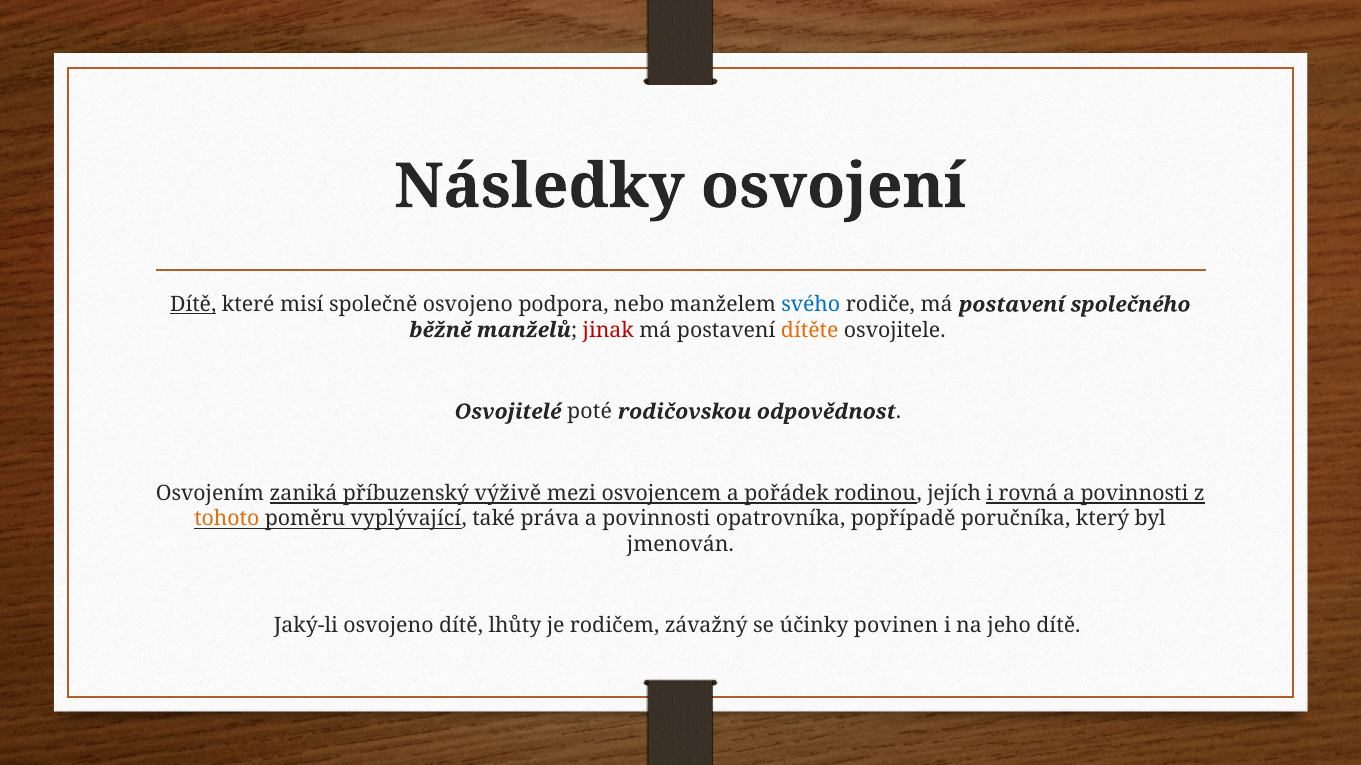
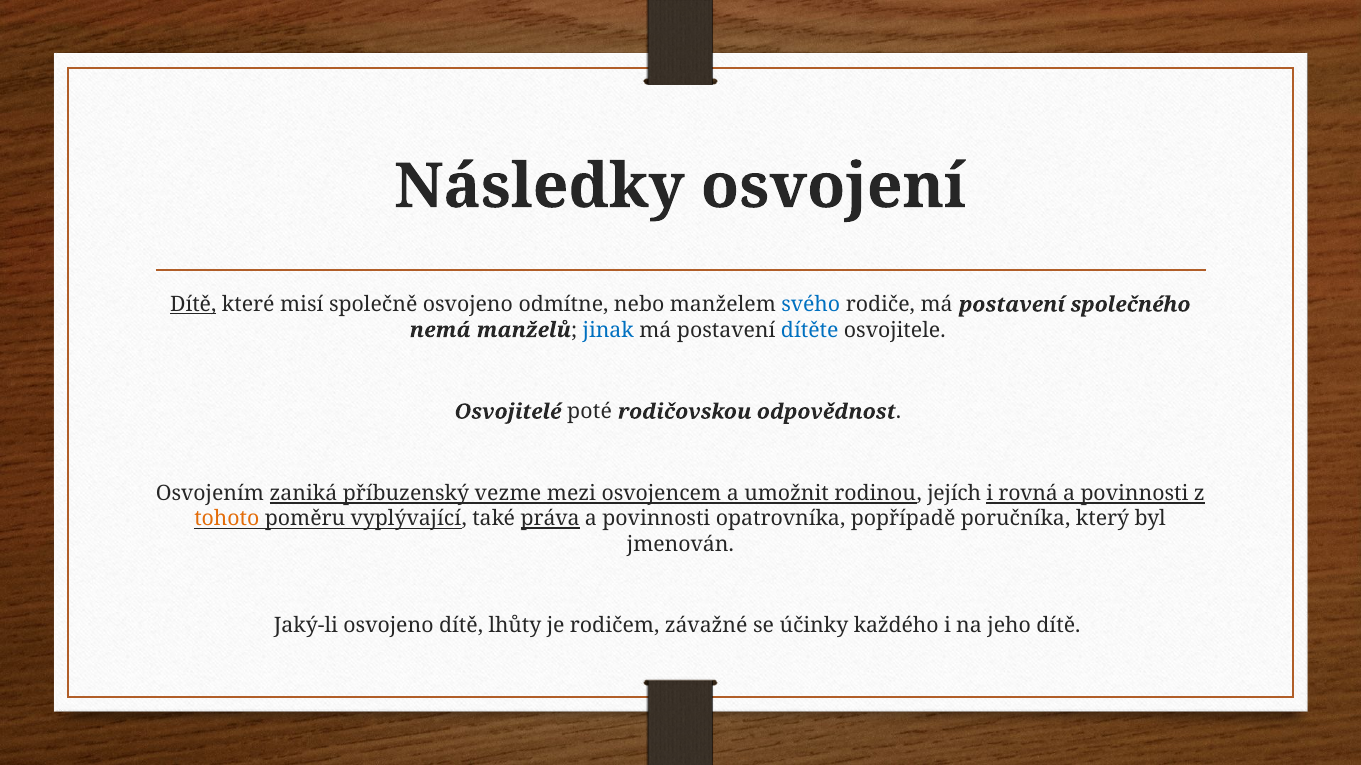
podpora: podpora -> odmítne (564, 305)
běžně: běžně -> nemá (440, 330)
jinak colour: red -> blue (608, 330)
dítěte colour: orange -> blue (810, 330)
výživě: výživě -> vezme (508, 494)
pořádek: pořádek -> umožnit (787, 494)
práva underline: none -> present (550, 519)
závažný: závažný -> závažné (706, 626)
povinen: povinen -> každého (896, 626)
